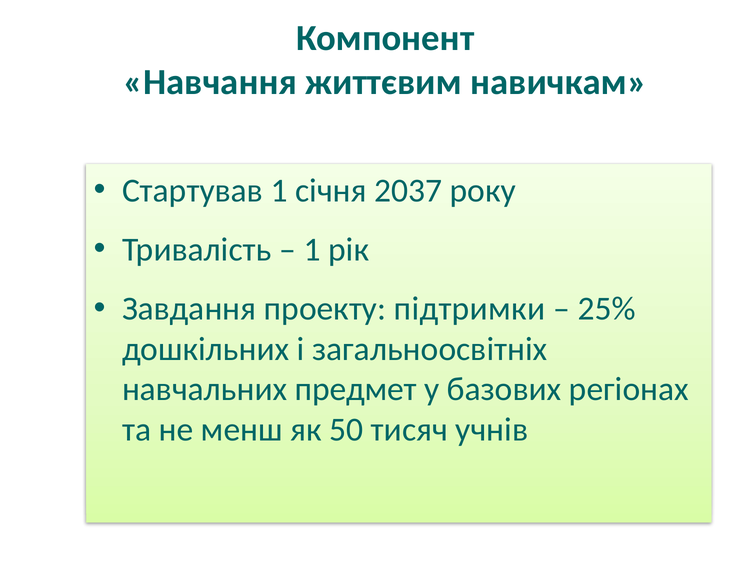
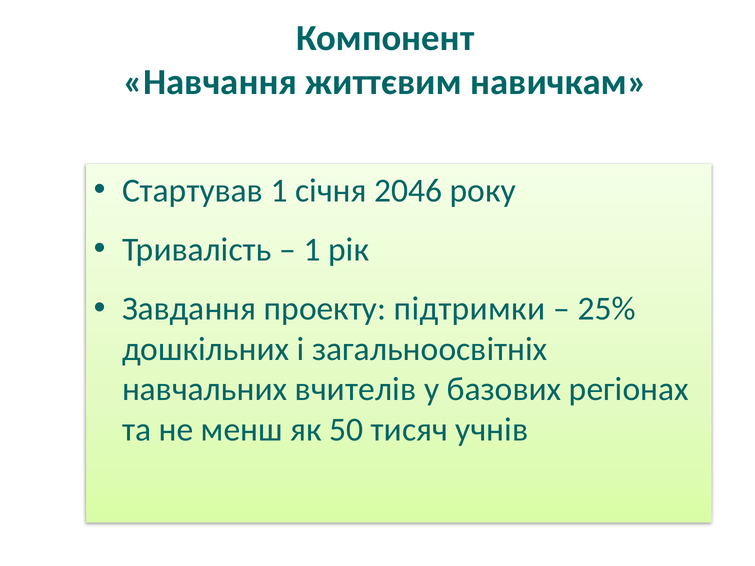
2037: 2037 -> 2046 (408, 191)
предмет: предмет -> вчителів (356, 389)
